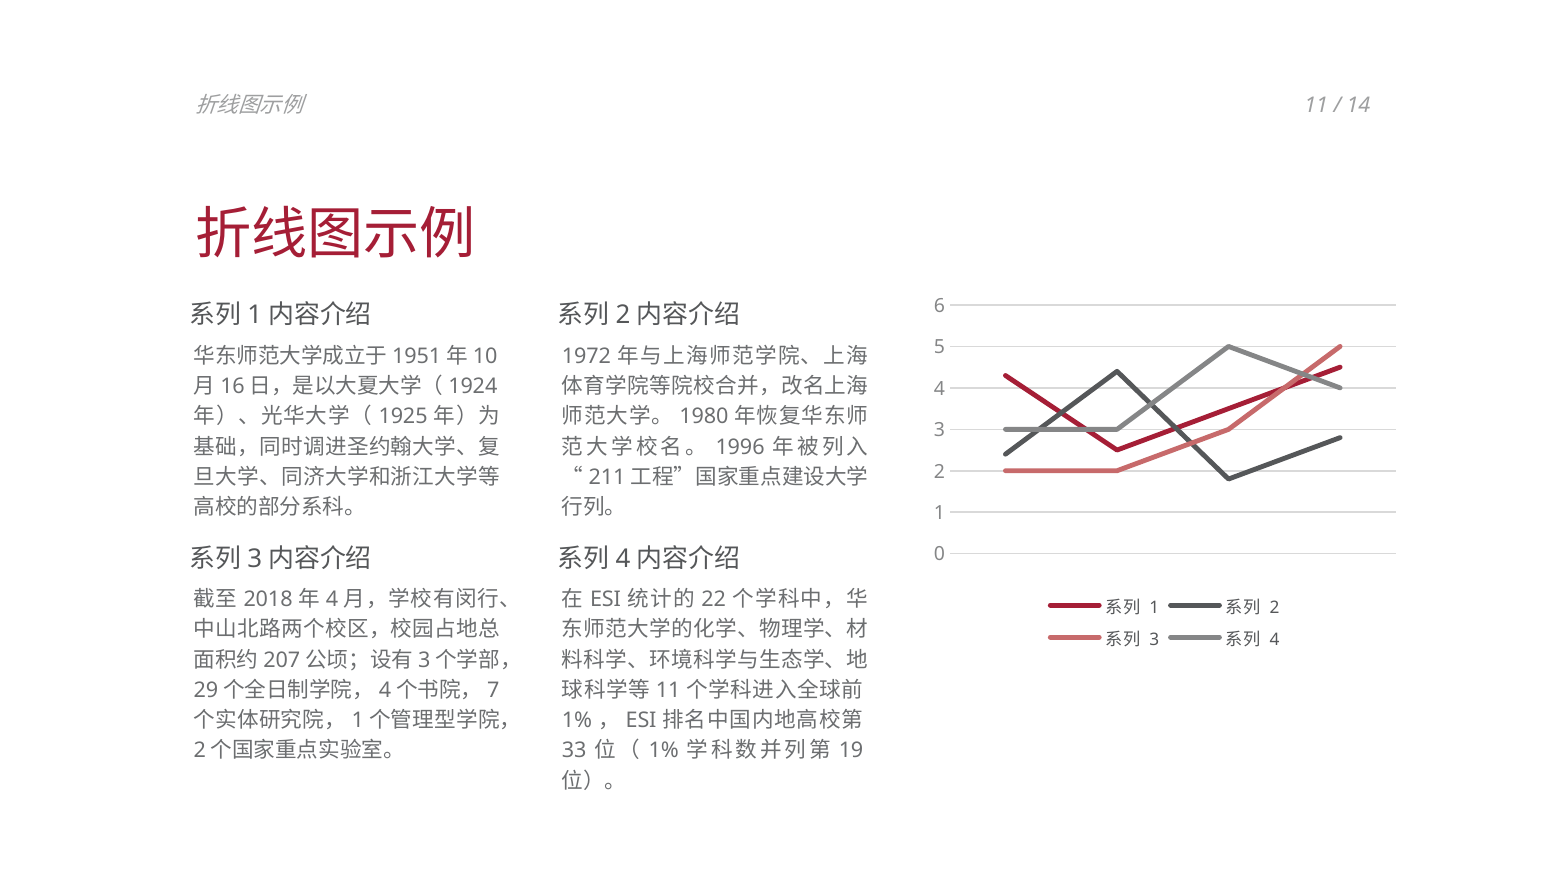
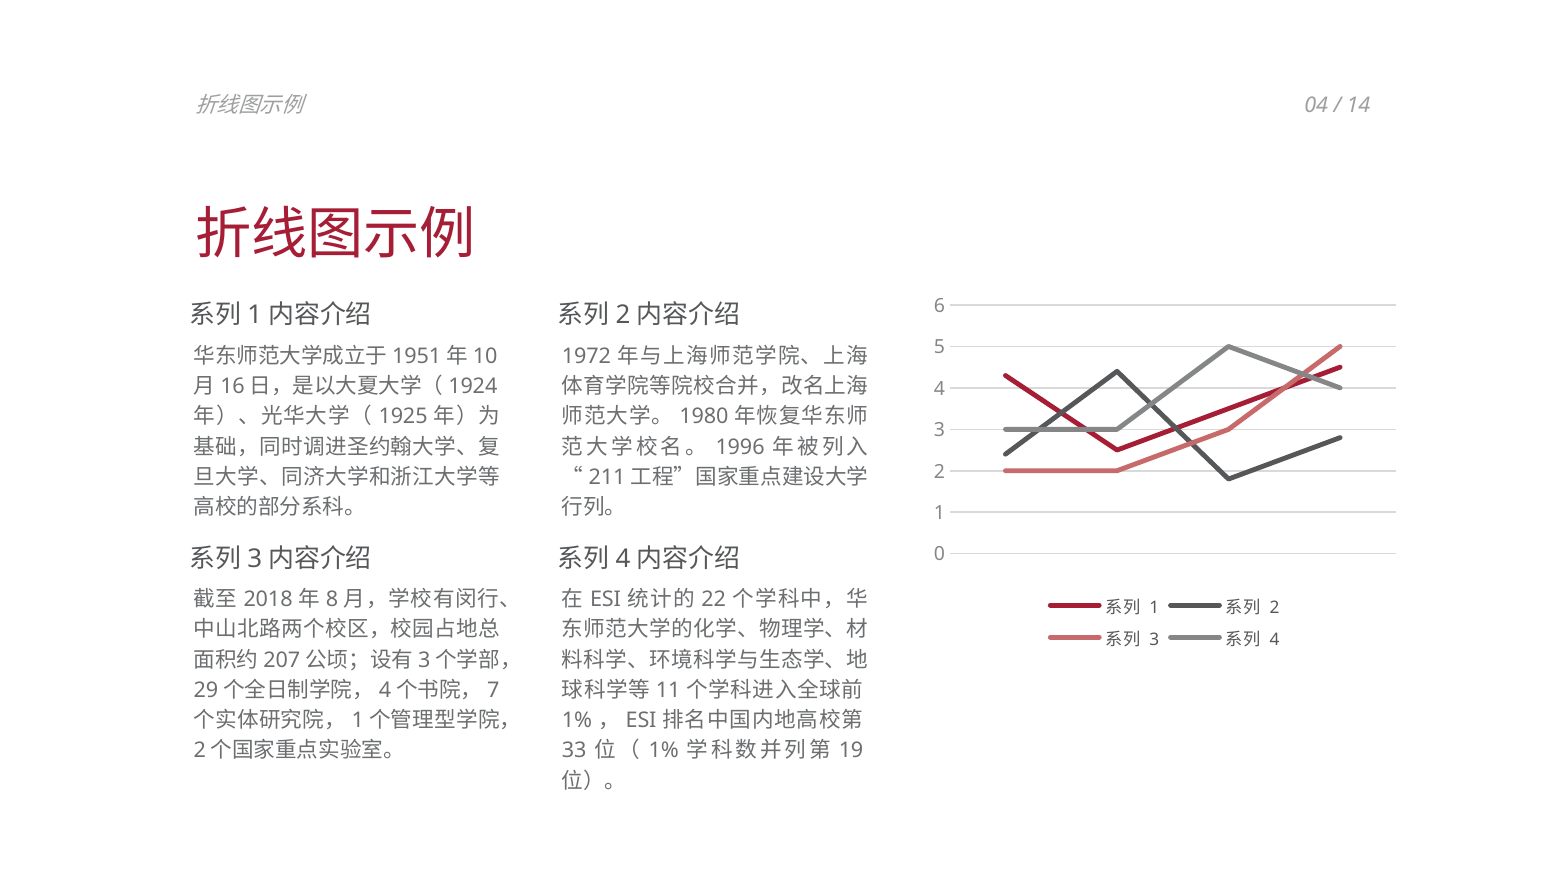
11: 11 -> 04 (1316, 105)
4: 4 -> 8 (332, 600)
